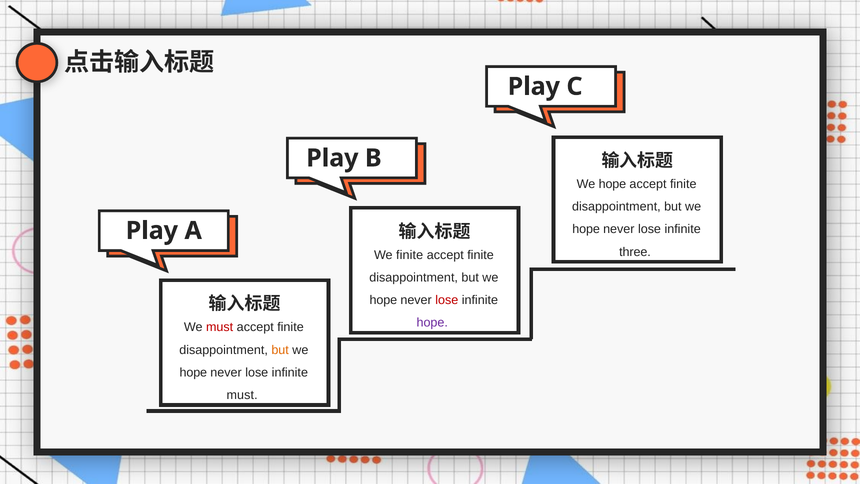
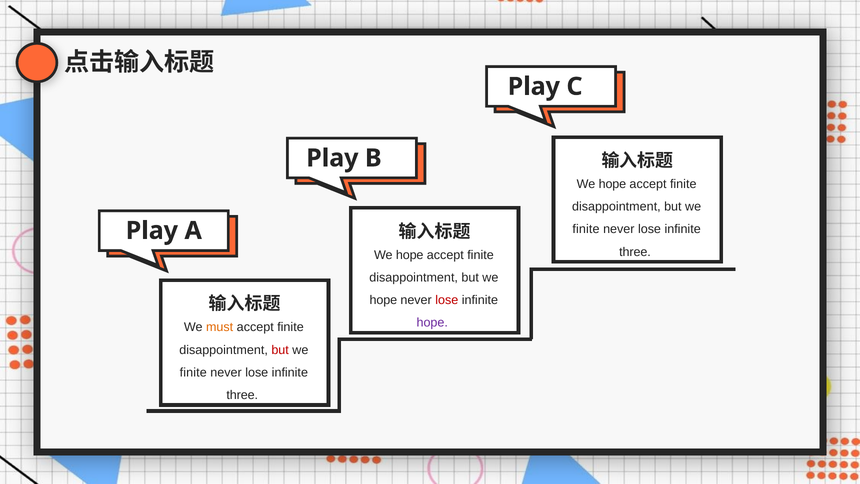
hope: hope -> finite (586, 229)
finite: finite -> hope (410, 255)
must colour: red -> orange (220, 327)
but colour: orange -> red (280, 350)
hope: hope -> finite (193, 372)
must: must -> three (242, 395)
